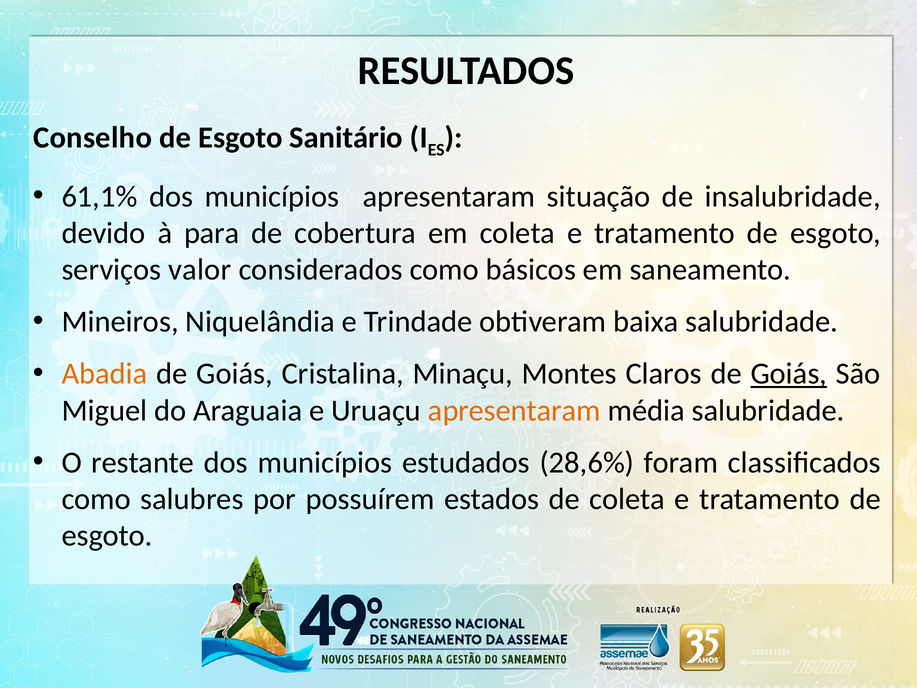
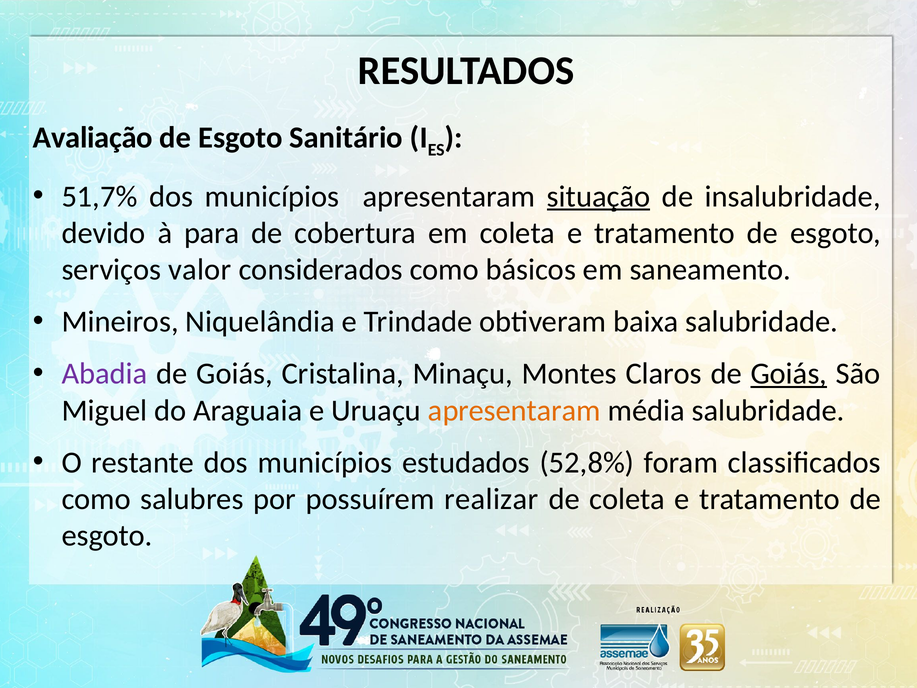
Conselho: Conselho -> Avaliação (93, 138)
61,1%: 61,1% -> 51,7% (99, 196)
situação underline: none -> present (599, 196)
Abadia colour: orange -> purple (105, 374)
28,6%: 28,6% -> 52,8% (587, 462)
estados: estados -> realizar (491, 499)
